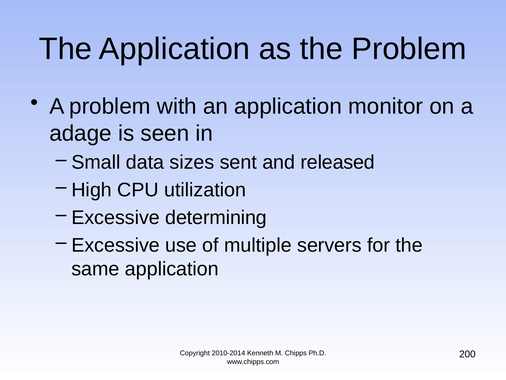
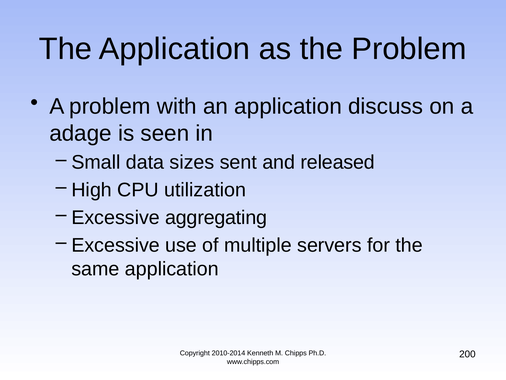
monitor: monitor -> discuss (386, 106)
determining: determining -> aggregating (216, 217)
